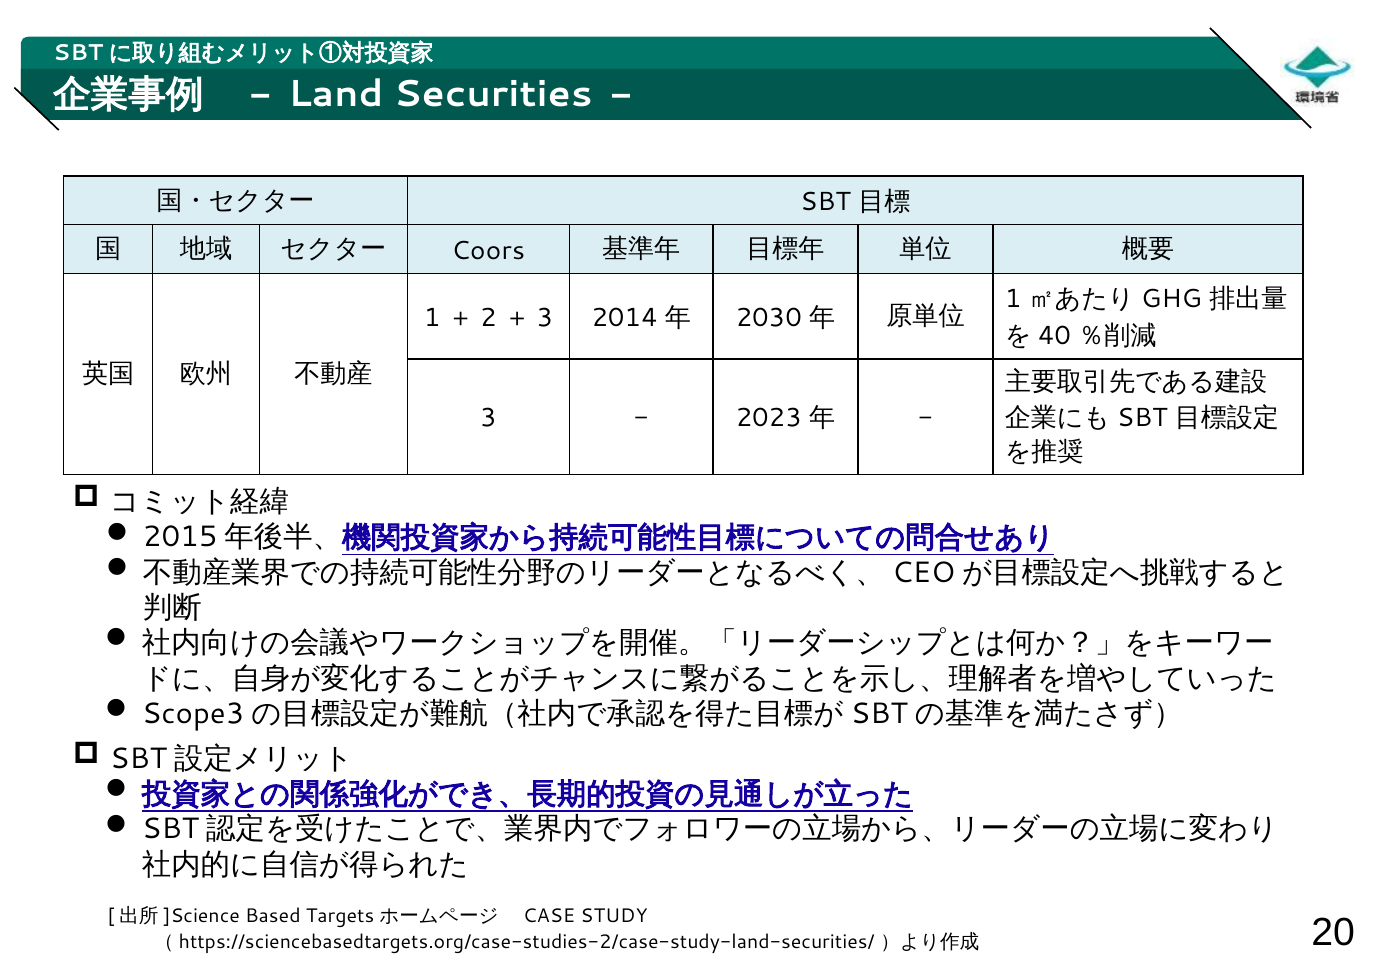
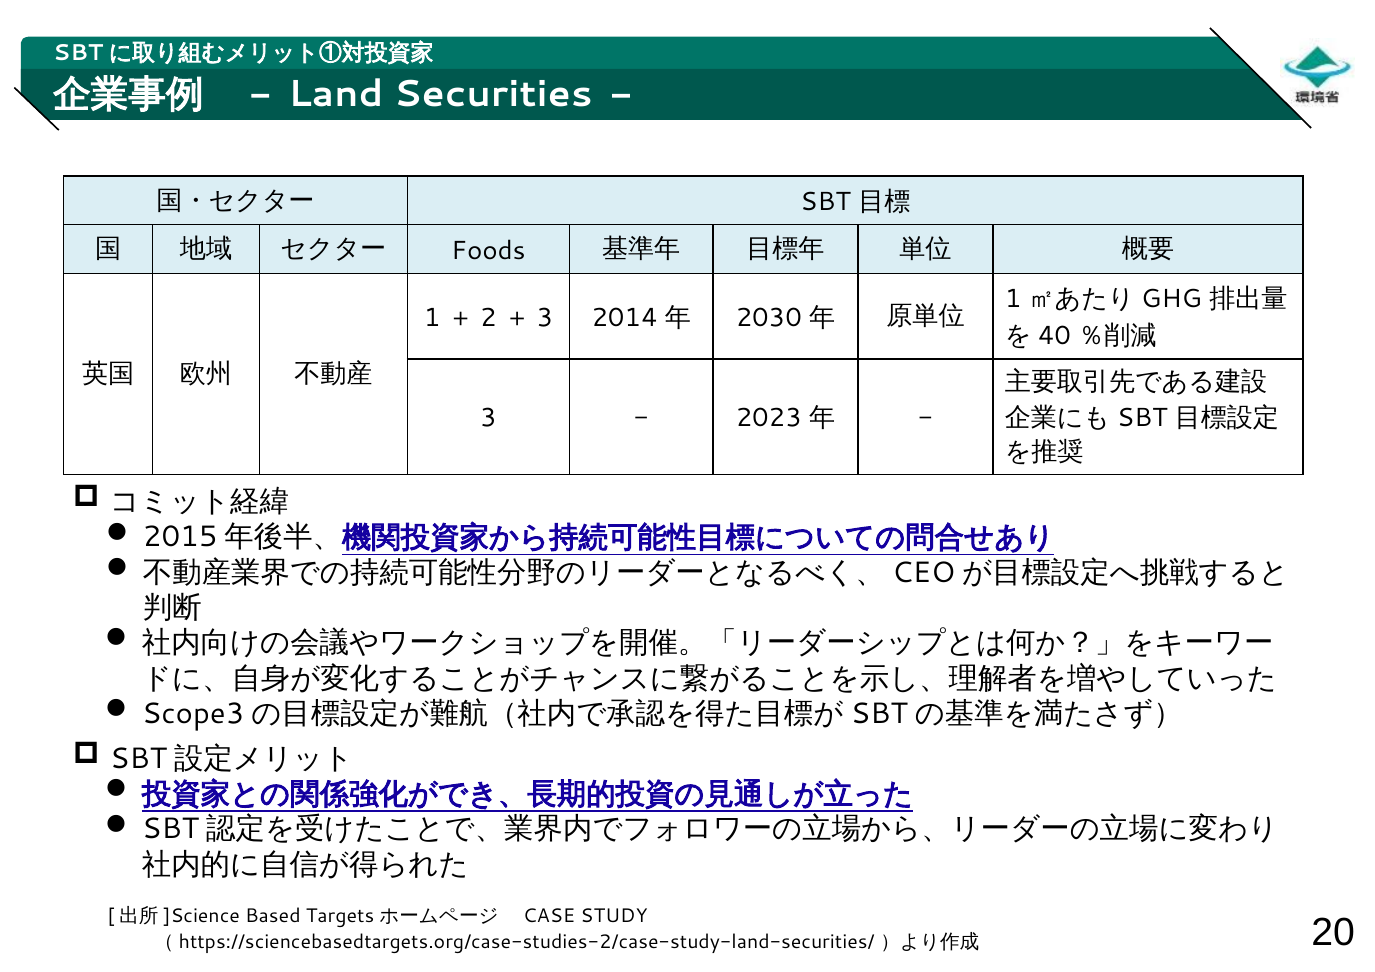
Coors: Coors -> Foods (488, 250)
